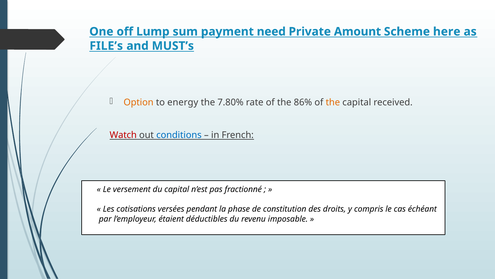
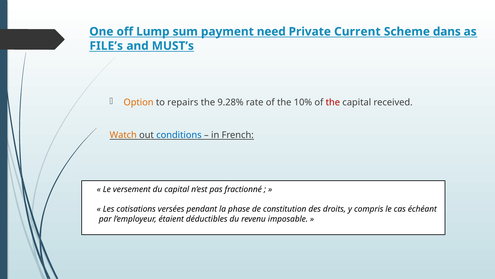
Amount: Amount -> Current (357, 32)
here: here -> dans (447, 32)
energy: energy -> repairs (183, 102)
7.80%: 7.80% -> 9.28% (231, 102)
86%: 86% -> 10% (303, 102)
the colour: orange -> red (333, 102)
Watch colour: red -> orange (123, 135)
